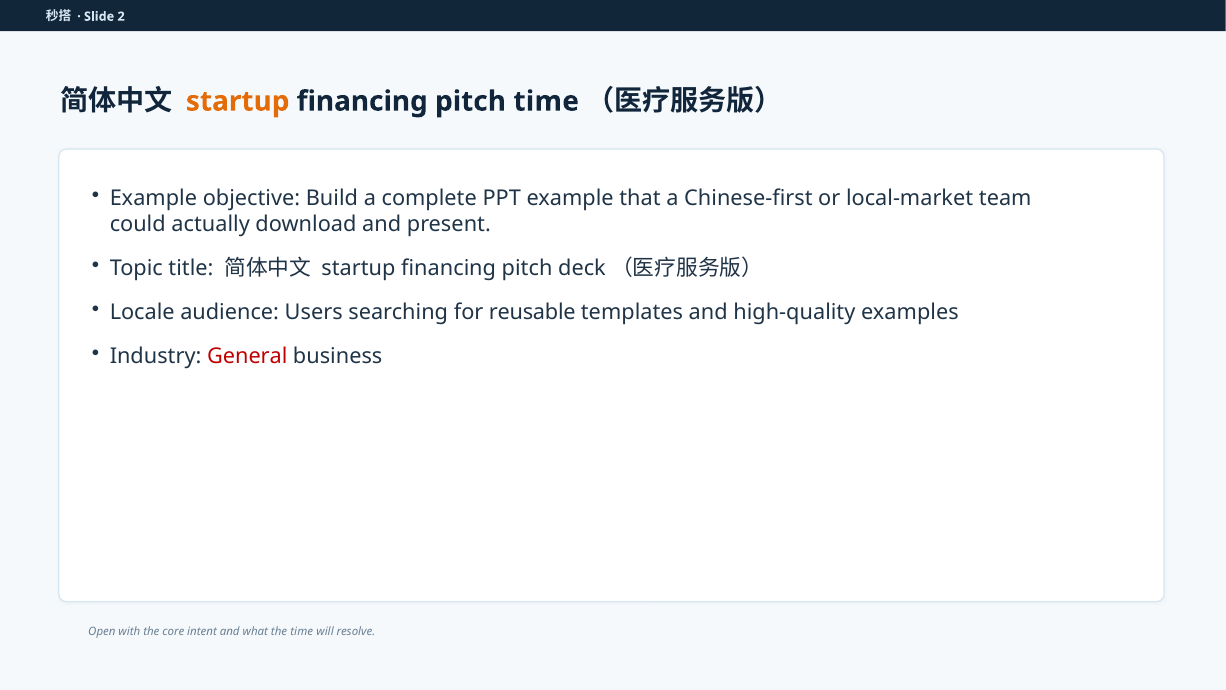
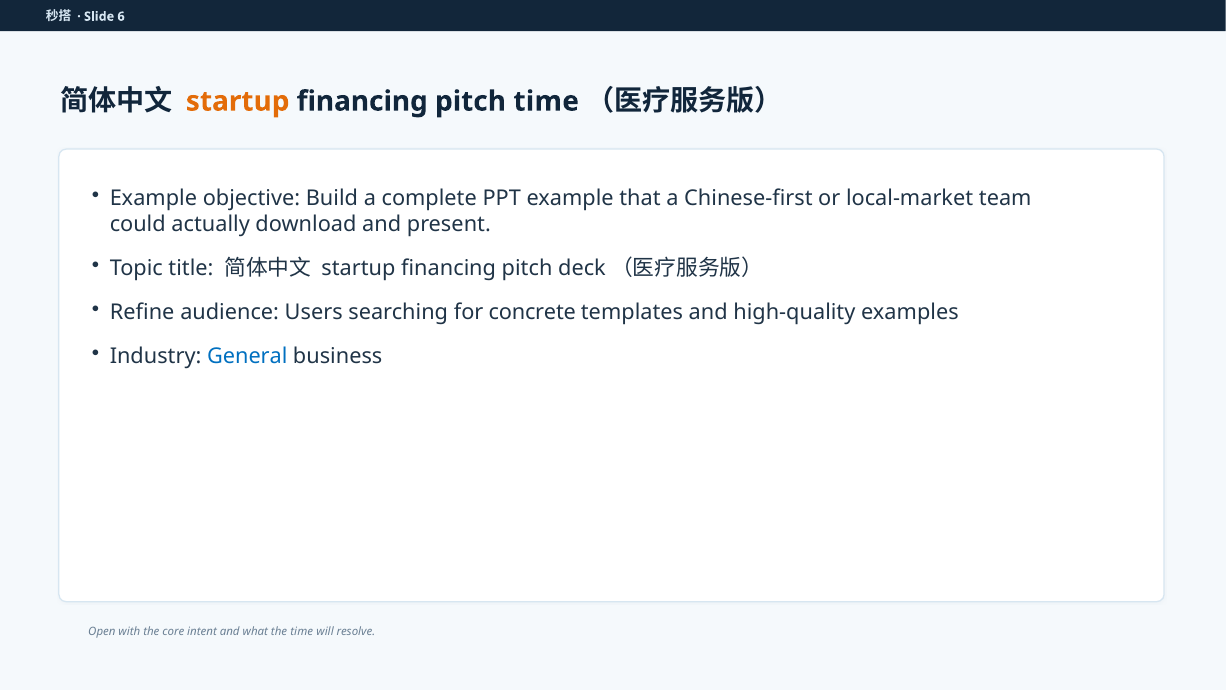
2: 2 -> 6 (121, 16)
Locale: Locale -> Refine (142, 312)
reusable: reusable -> concrete (532, 312)
General colour: red -> blue (247, 356)
